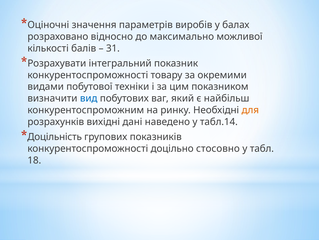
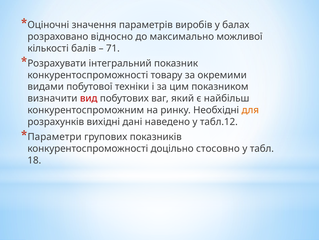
31: 31 -> 71 (113, 48)
вид colour: blue -> red (89, 98)
табл.14: табл.14 -> табл.12 (219, 122)
Доцільність: Доцільність -> Параметри (55, 137)
